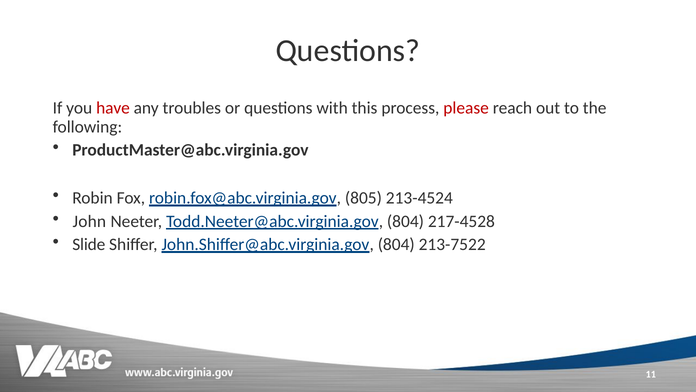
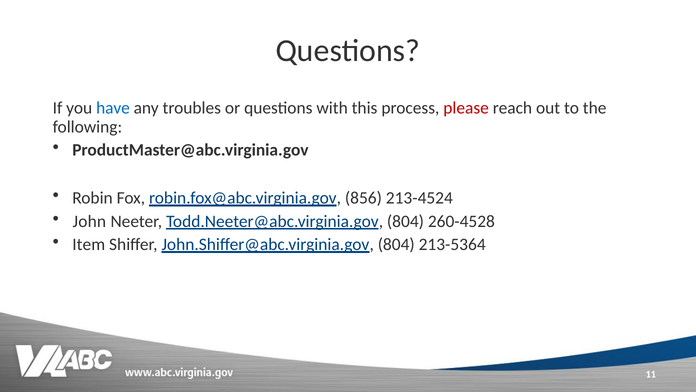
have colour: red -> blue (113, 108)
805: 805 -> 856 (363, 198)
217-4528: 217-4528 -> 260-4528 (461, 221)
Slide: Slide -> Item (89, 244)
213-7522: 213-7522 -> 213-5364 (452, 244)
